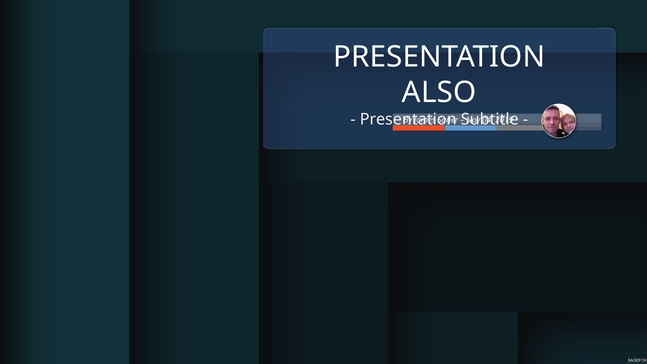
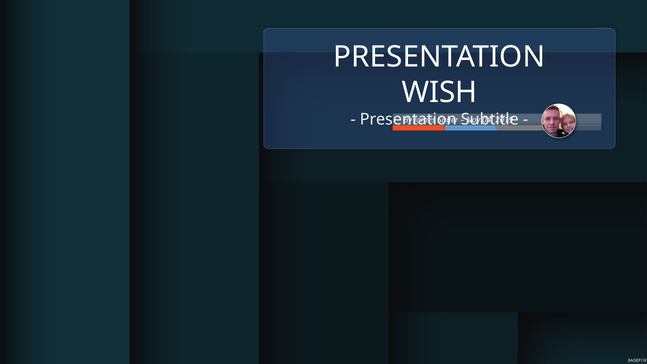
ALSO: ALSO -> WISH (439, 93)
